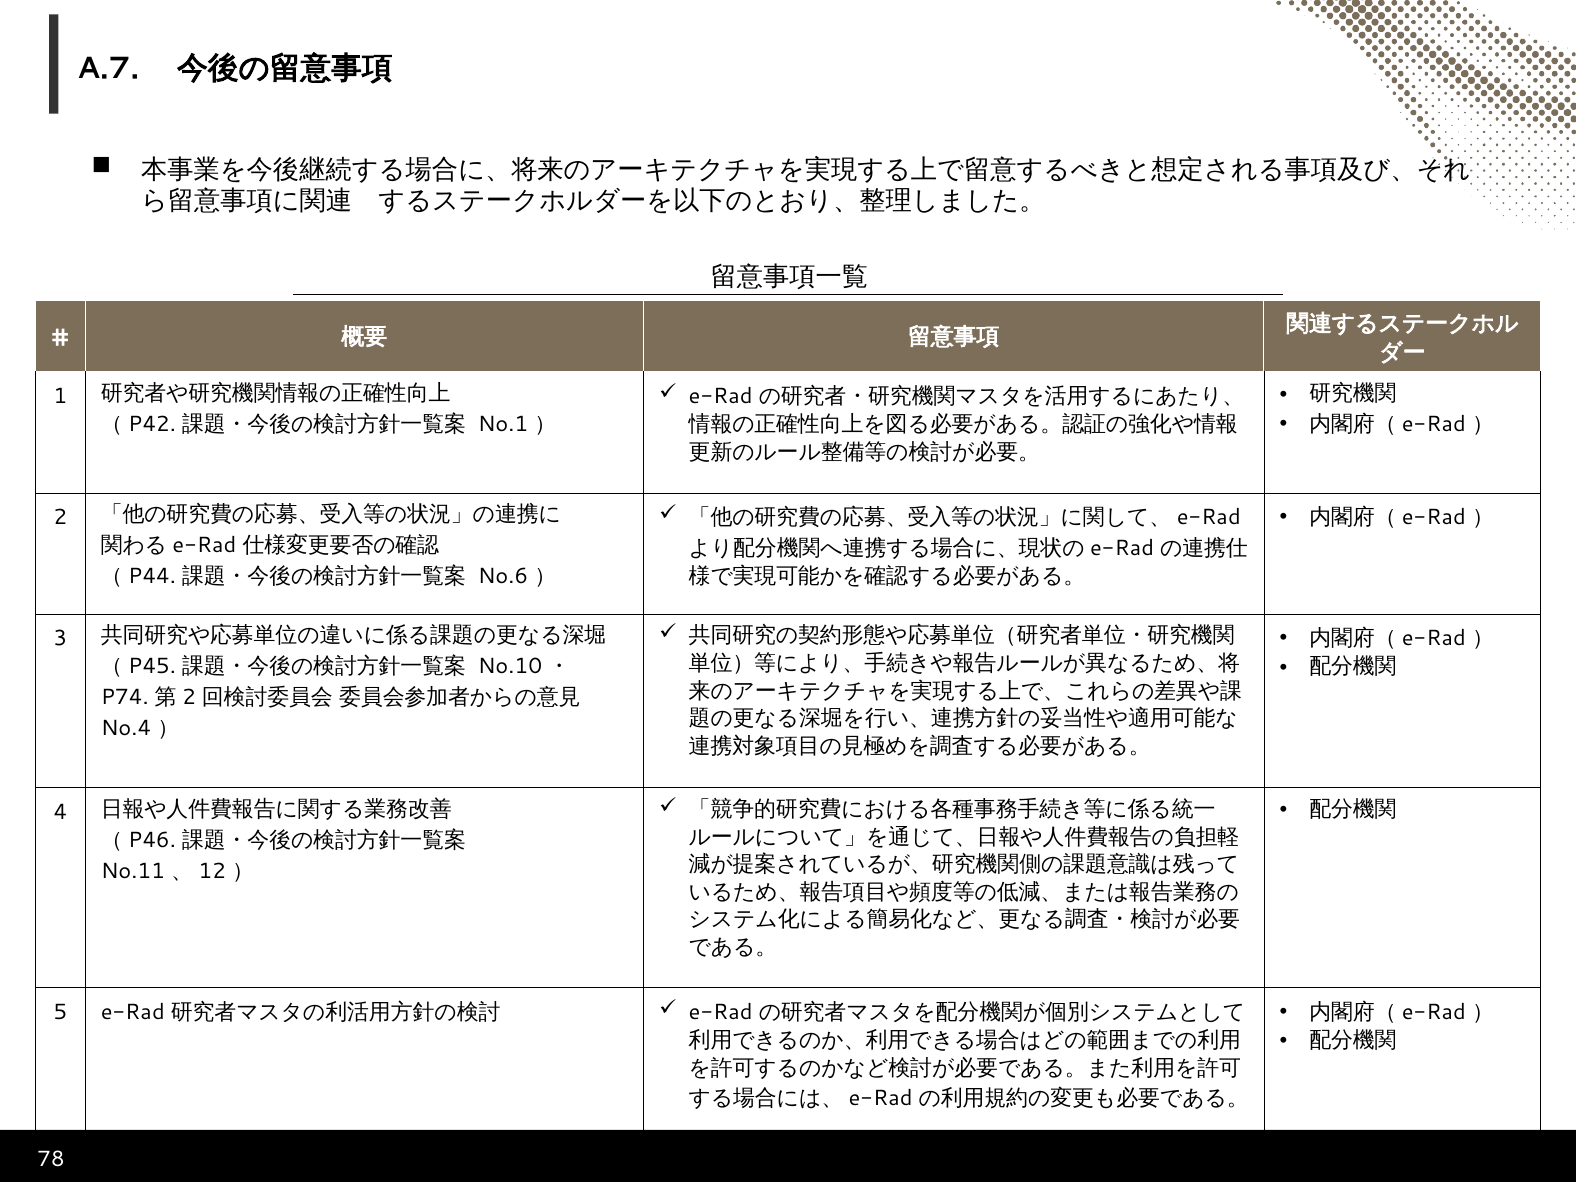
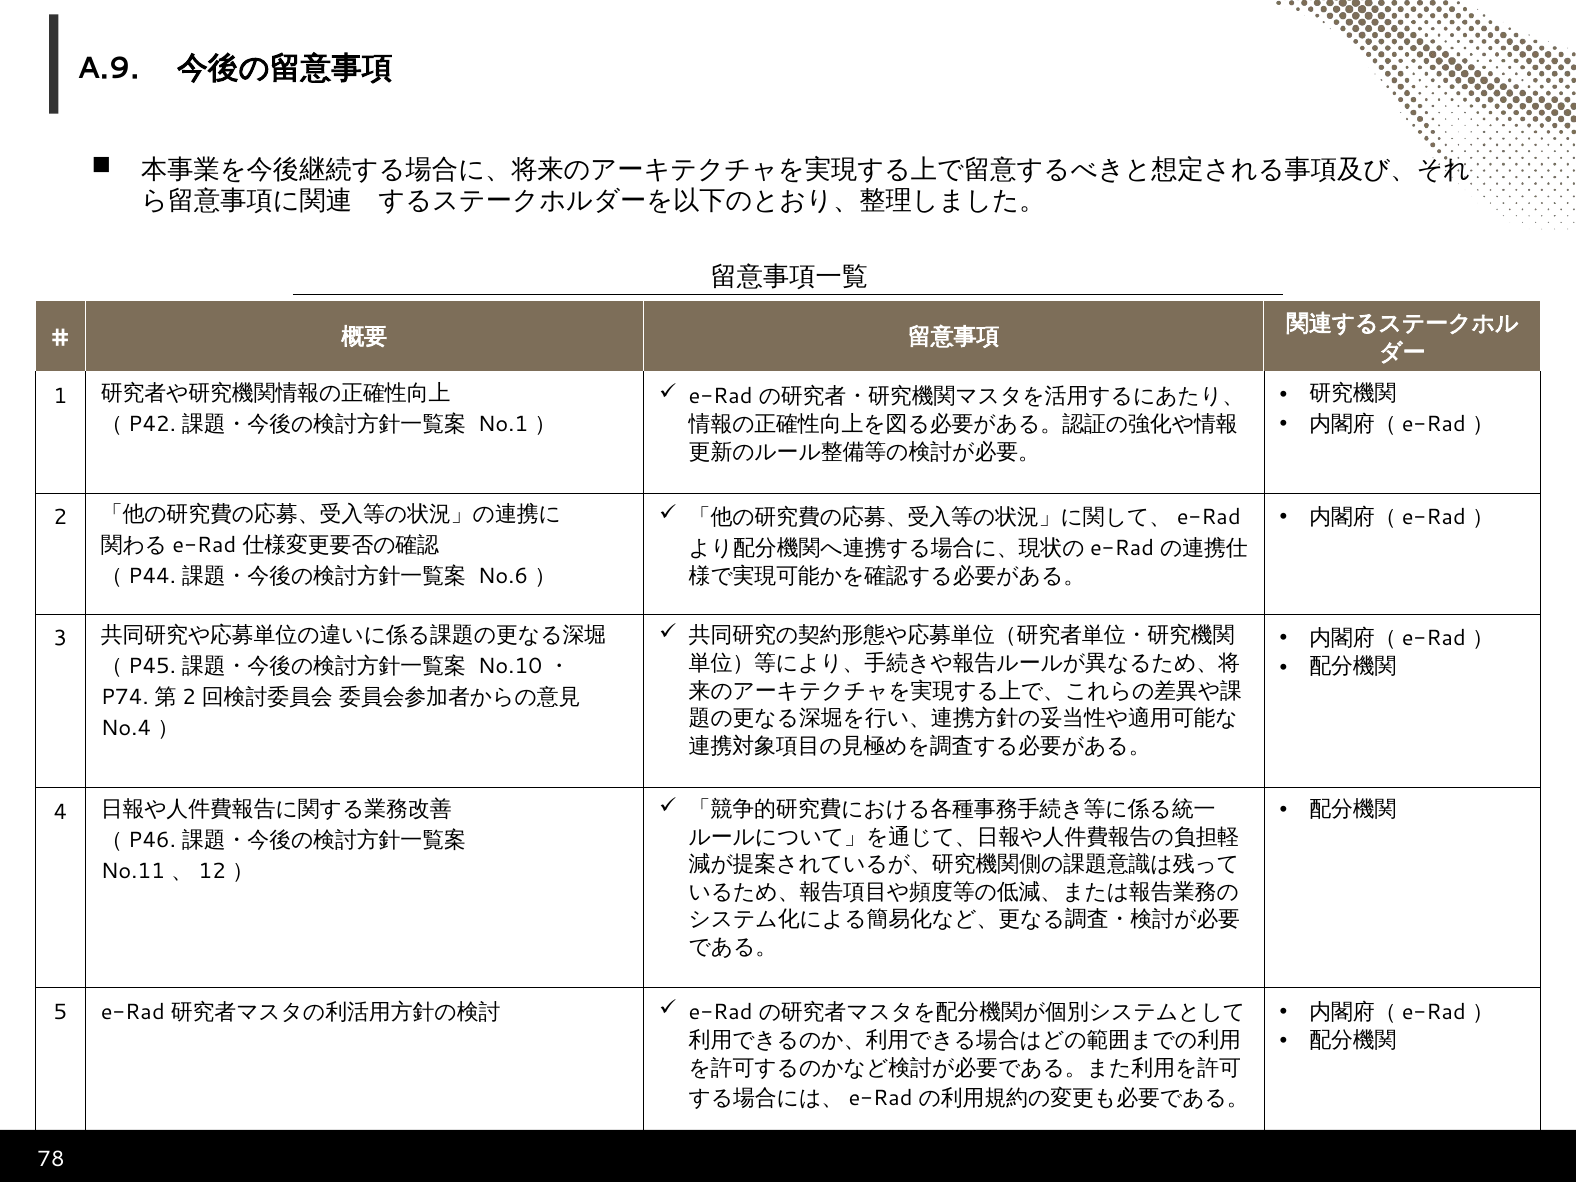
A.7: A.7 -> A.9 (108, 68)
